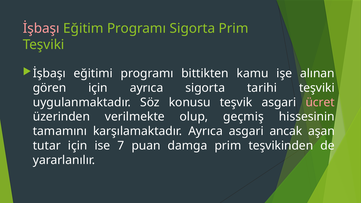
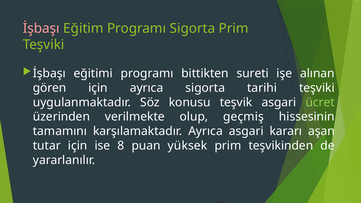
kamu: kamu -> sureti (253, 73)
ücret colour: pink -> light green (320, 102)
ancak: ancak -> kararı (286, 131)
7: 7 -> 8 (121, 146)
damga: damga -> yüksek (188, 146)
